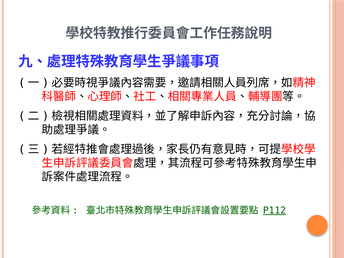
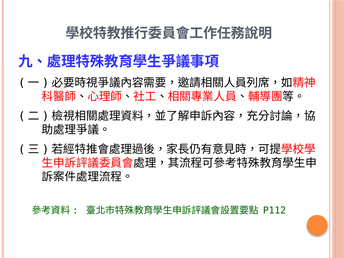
P112 underline: present -> none (274, 211)
